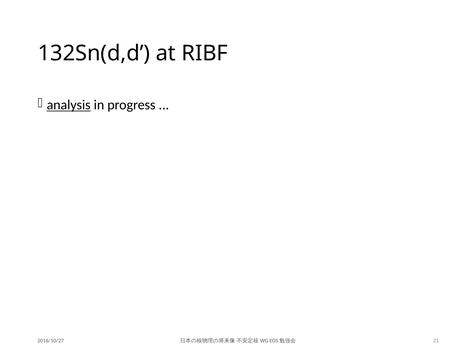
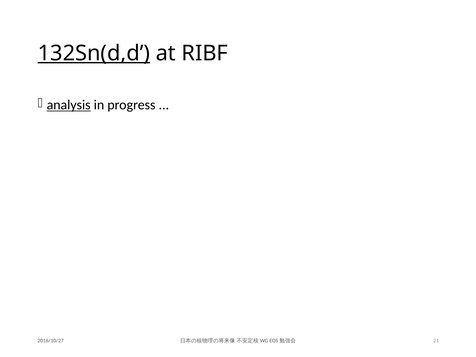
132Sn(d,d underline: none -> present (94, 53)
